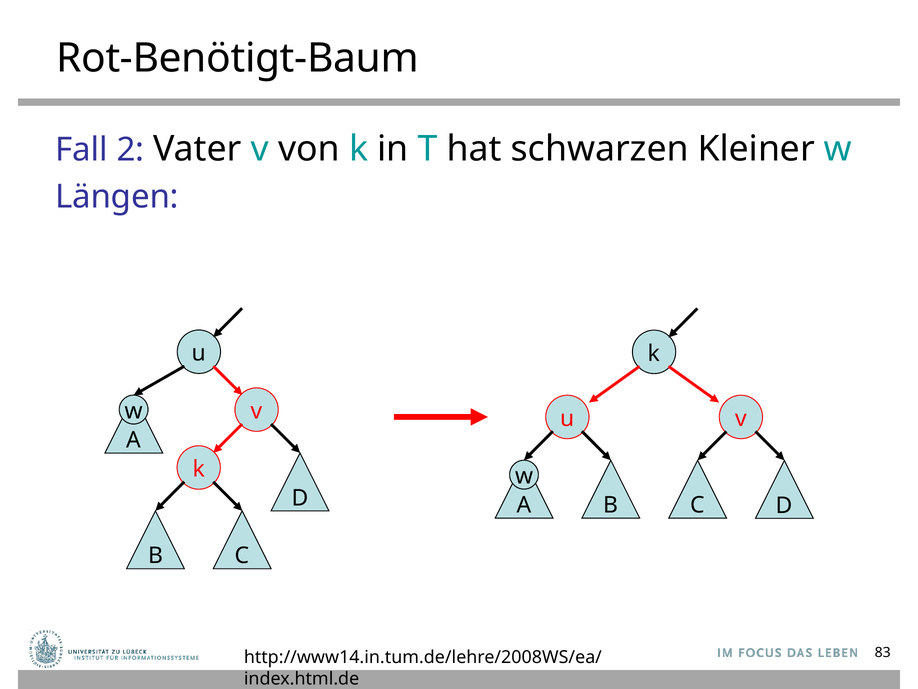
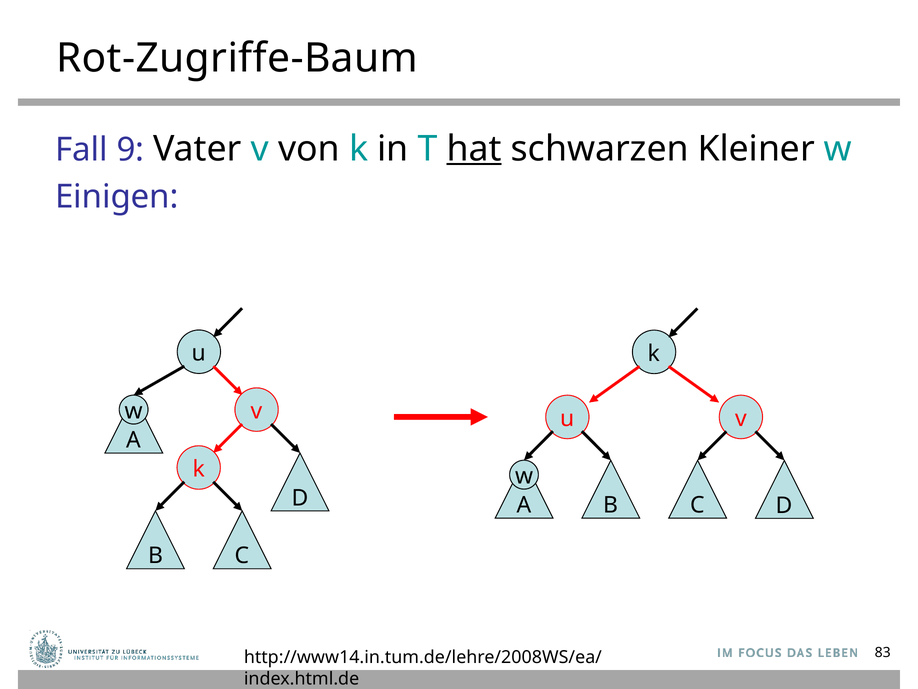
Rot-Benötigt-Baum: Rot-Benötigt-Baum -> Rot-Zugriffe-Baum (237, 58)
2: 2 -> 9 (130, 150)
hat underline: none -> present (474, 149)
Längen: Längen -> Einigen (117, 196)
